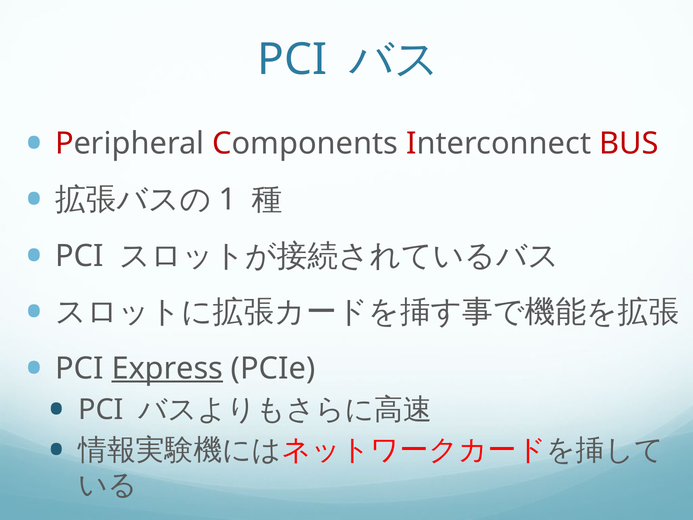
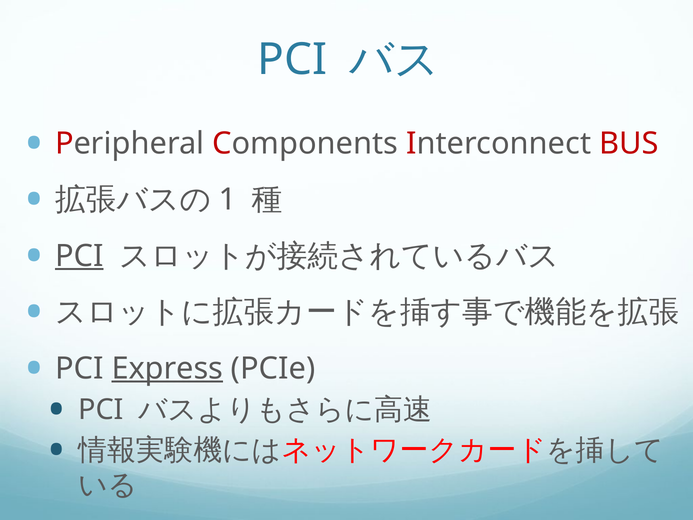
PCI underline: none -> present (79, 256)
